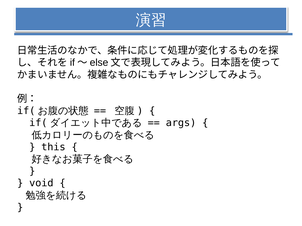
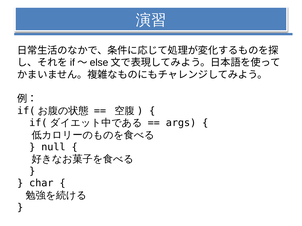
this: this -> null (53, 147)
void: void -> char (41, 184)
